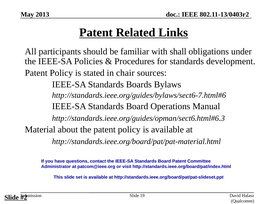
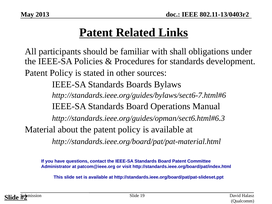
chair: chair -> other (125, 73)
